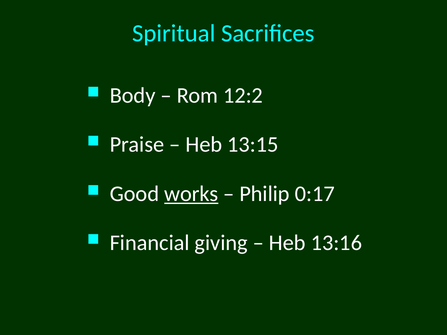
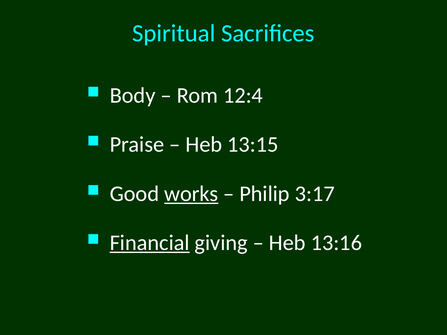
12:2: 12:2 -> 12:4 (243, 95)
0:17: 0:17 -> 3:17 (315, 194)
Financial underline: none -> present (150, 243)
